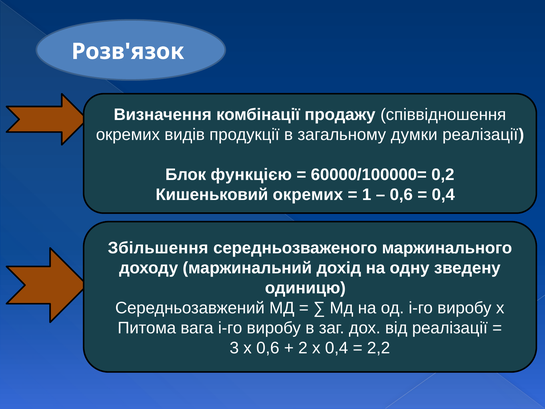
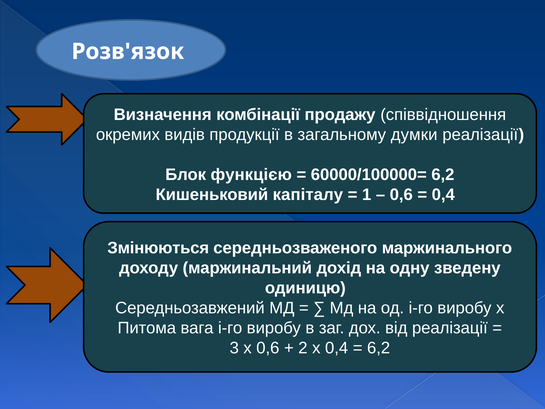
60000/100000= 0,2: 0,2 -> 6,2 (443, 174)
Кишеньковий окремих: окремих -> капіталу (308, 194)
Збільшення: Збільшення -> Змінюються (158, 248)
2,2: 2,2 -> 6,2 (379, 348)
